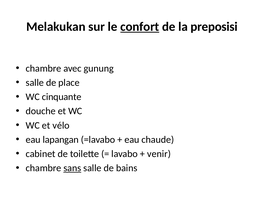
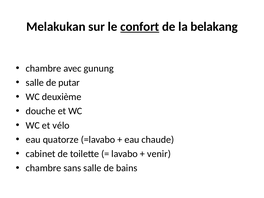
preposisi: preposisi -> belakang (214, 27)
place: place -> putar (69, 83)
cinquante: cinquante -> deuxième (62, 97)
lapangan: lapangan -> quatorze (61, 140)
sans underline: present -> none (72, 168)
